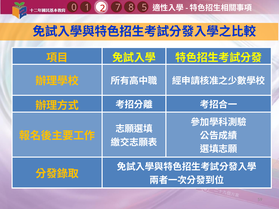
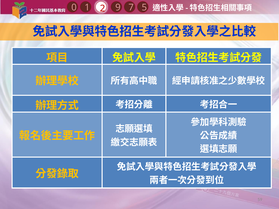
8: 8 -> 7 (131, 7)
7: 7 -> 9 (118, 7)
